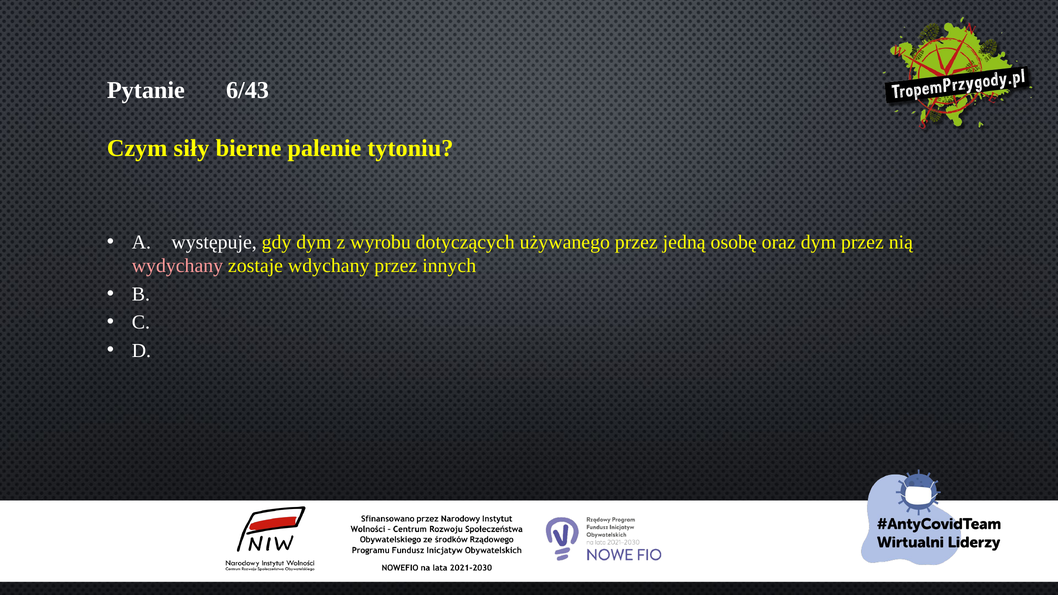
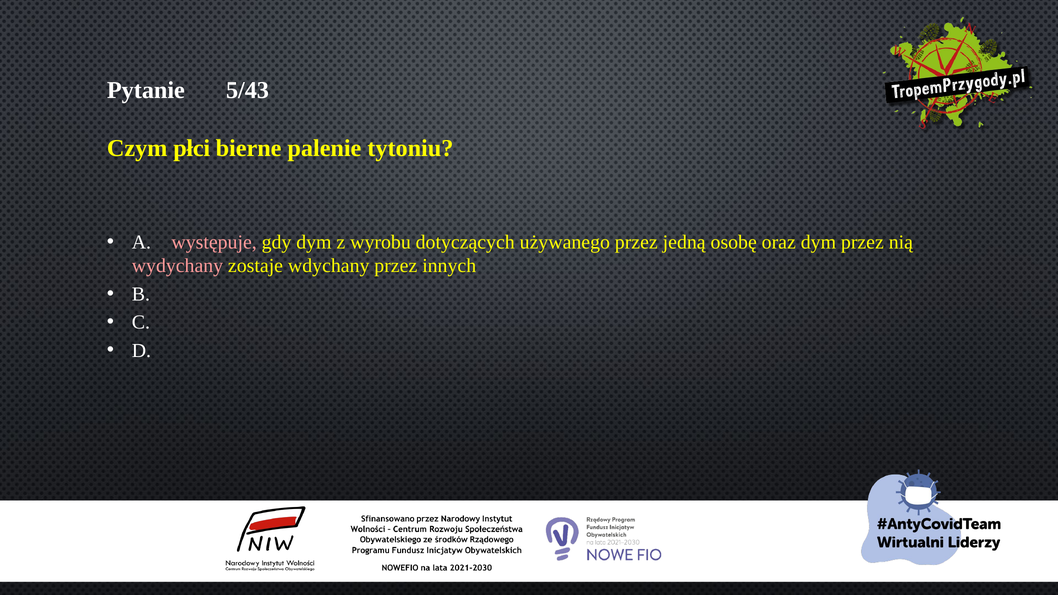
6/43: 6/43 -> 5/43 (247, 90)
siły: siły -> płci (192, 148)
występuje colour: white -> pink (214, 242)
